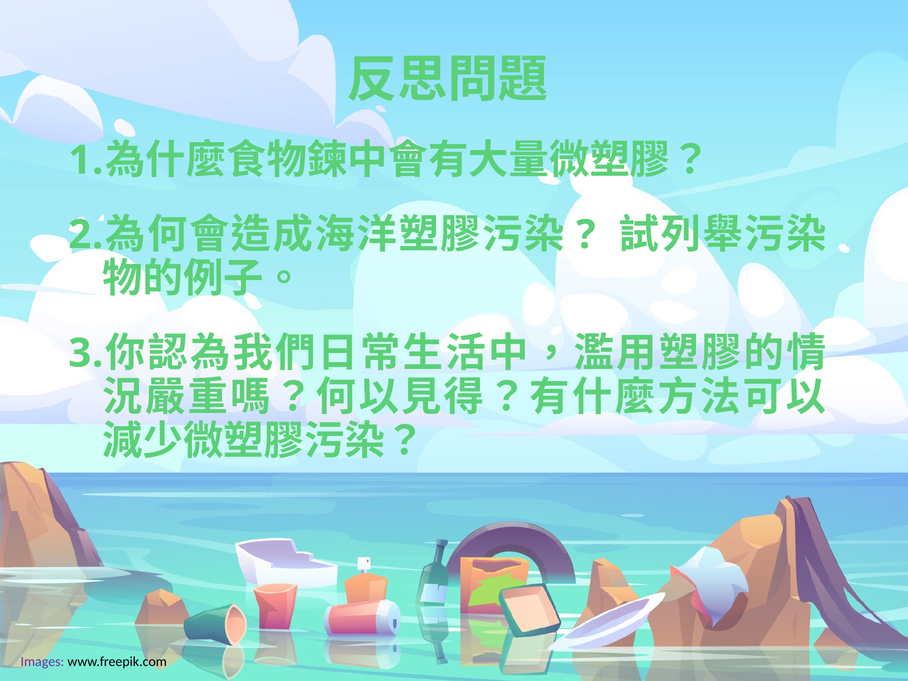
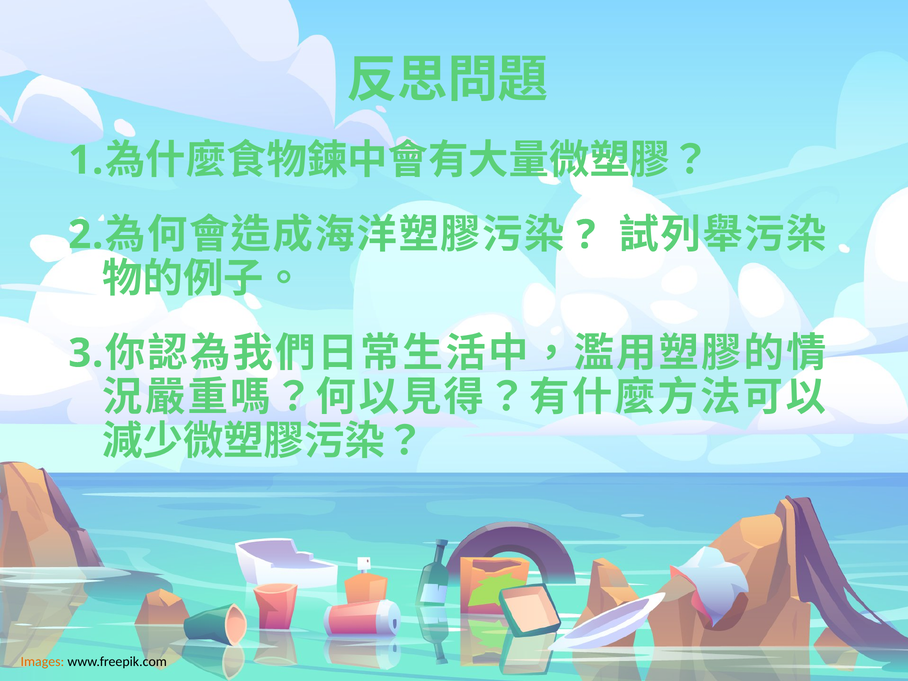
Images colour: purple -> orange (42, 662)
